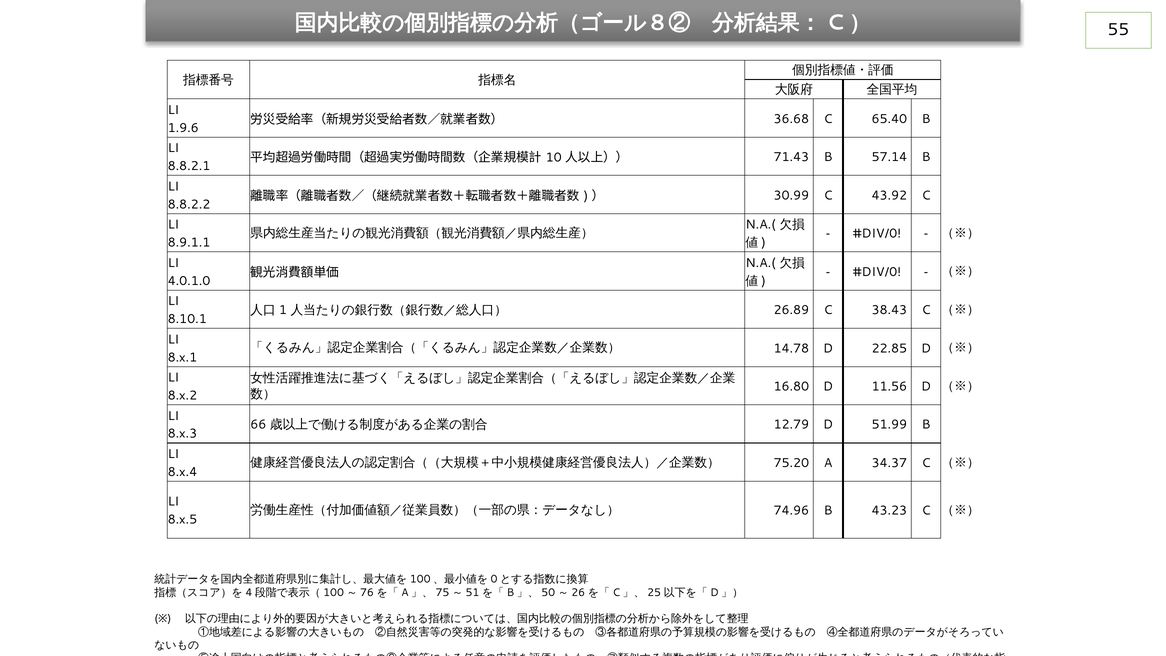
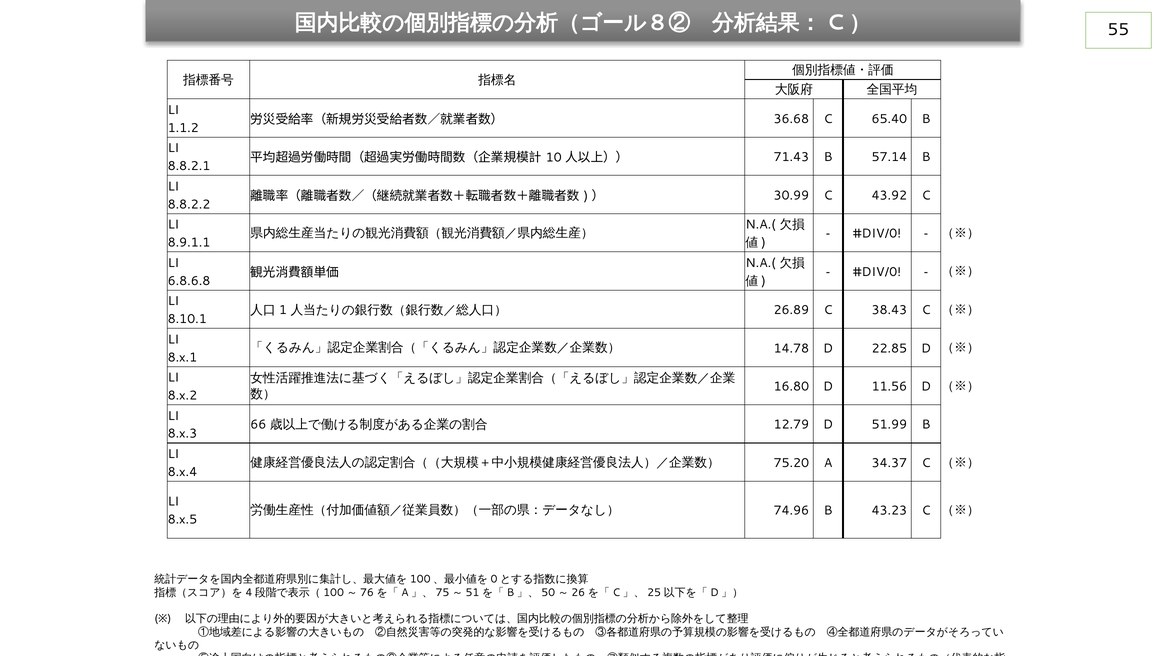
1.9.6: 1.9.6 -> 1.1.2 (183, 128)
4.0.1.0: 4.0.1.0 -> 6.8.6.8 (189, 281)
